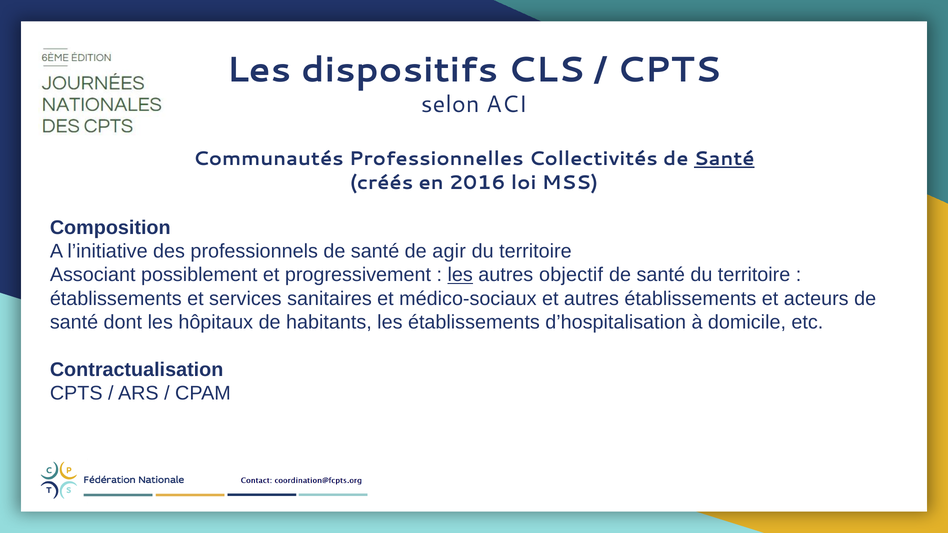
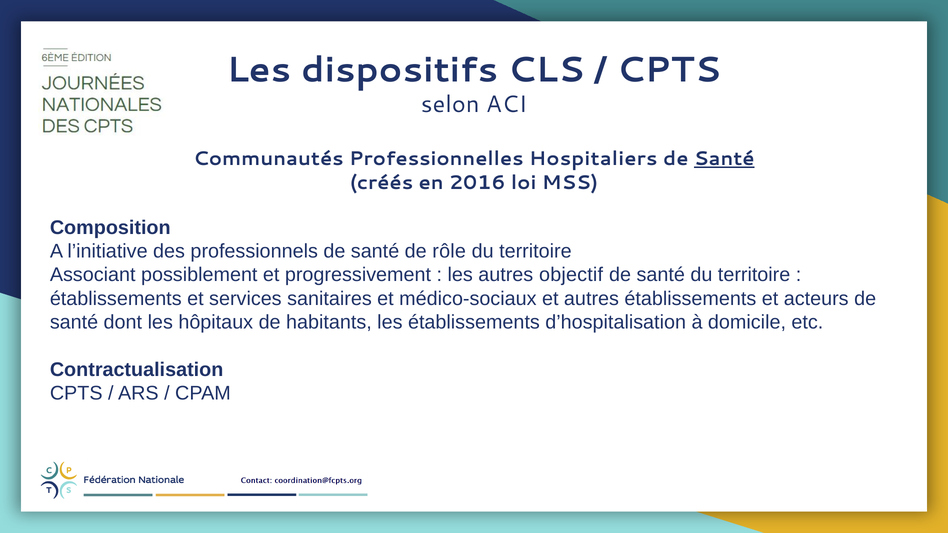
Collectivités: Collectivités -> Hospitaliers (593, 159)
agir: agir -> rôle (449, 251)
les underline: present -> none (460, 275)
